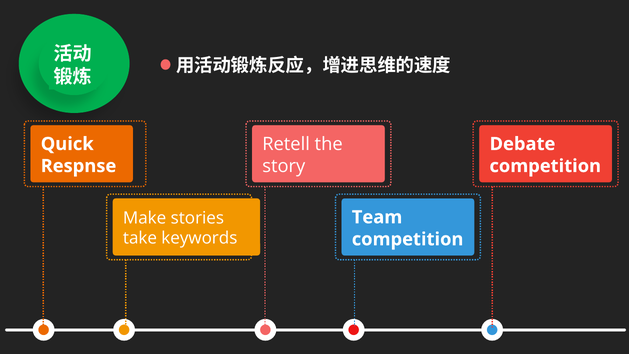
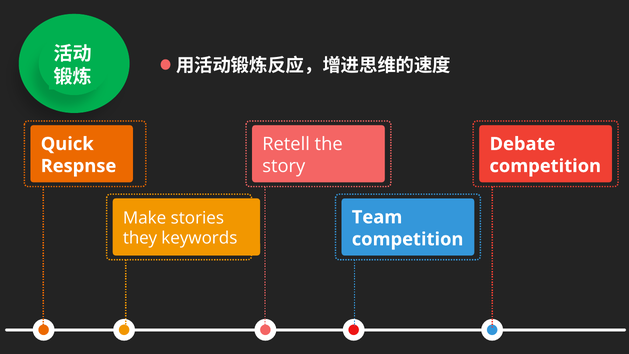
take: take -> they (140, 238)
